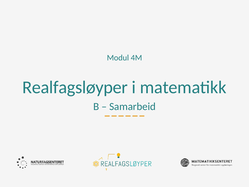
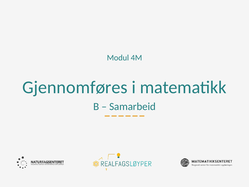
Realfagsløyper: Realfagsløyper -> Gjennomføres (75, 87)
